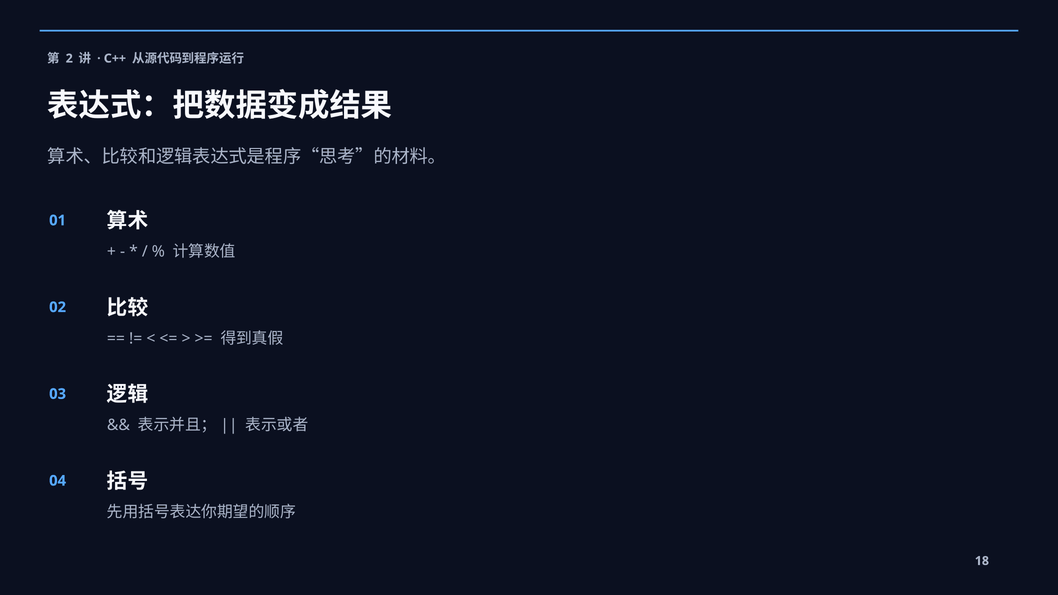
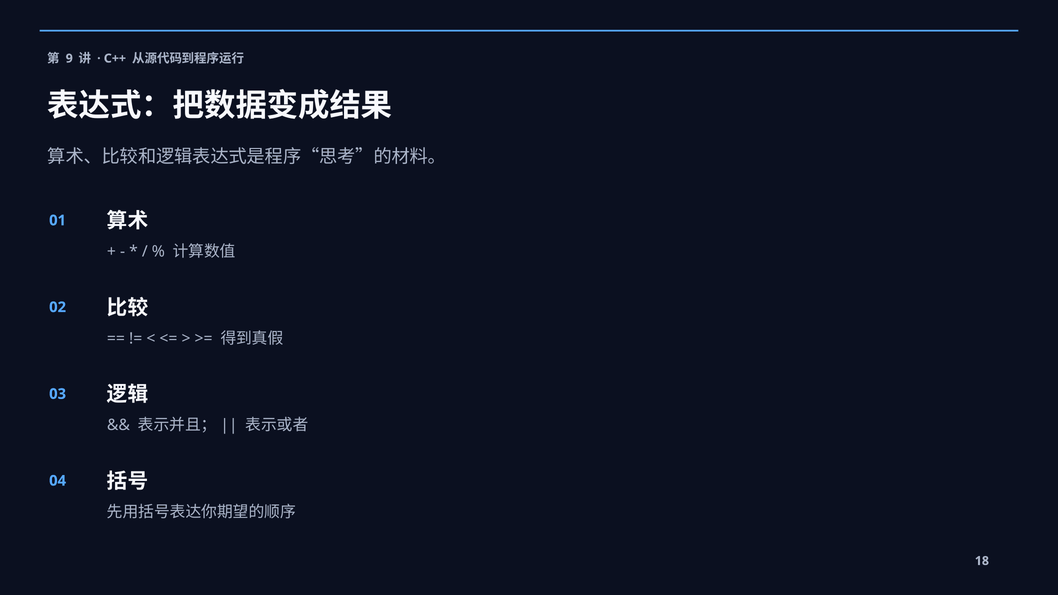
2: 2 -> 9 (69, 58)
